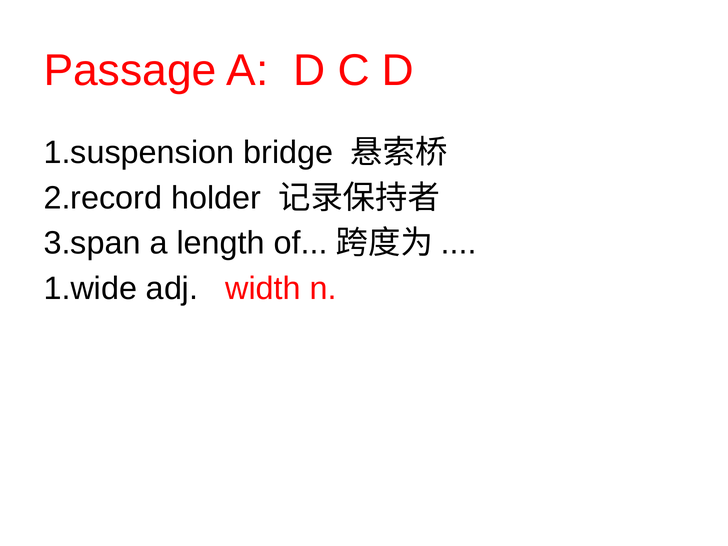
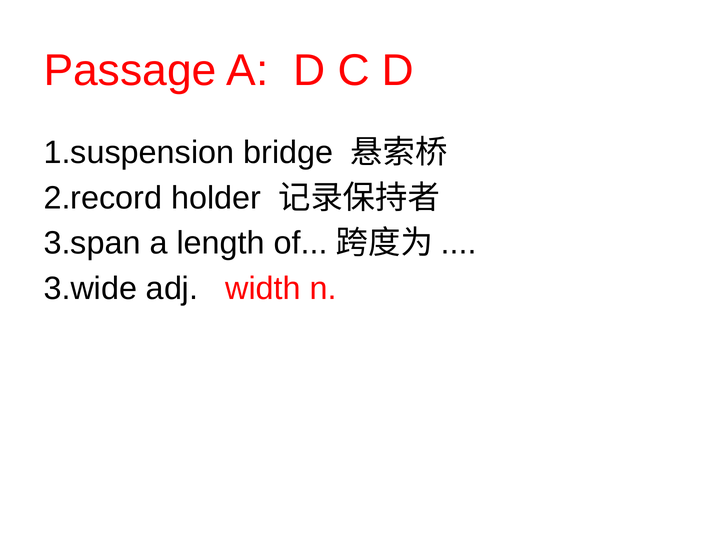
1.wide: 1.wide -> 3.wide (90, 289)
